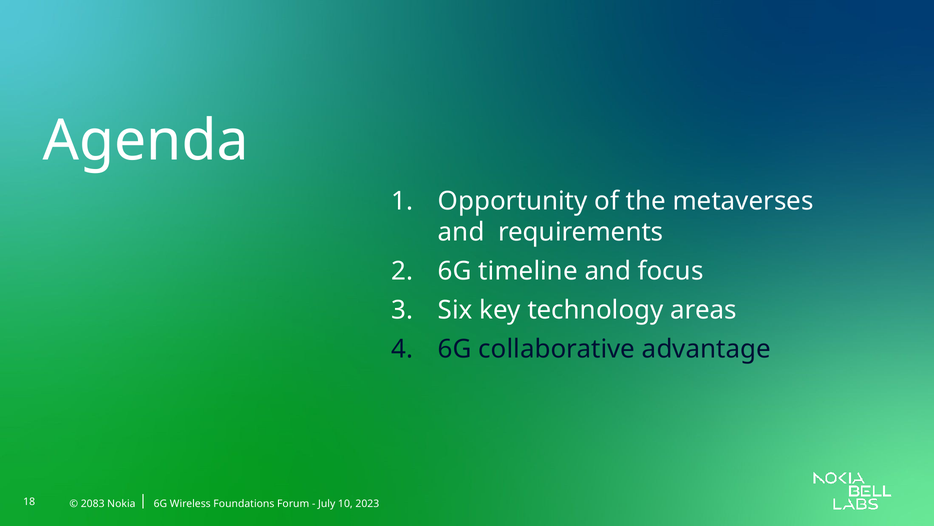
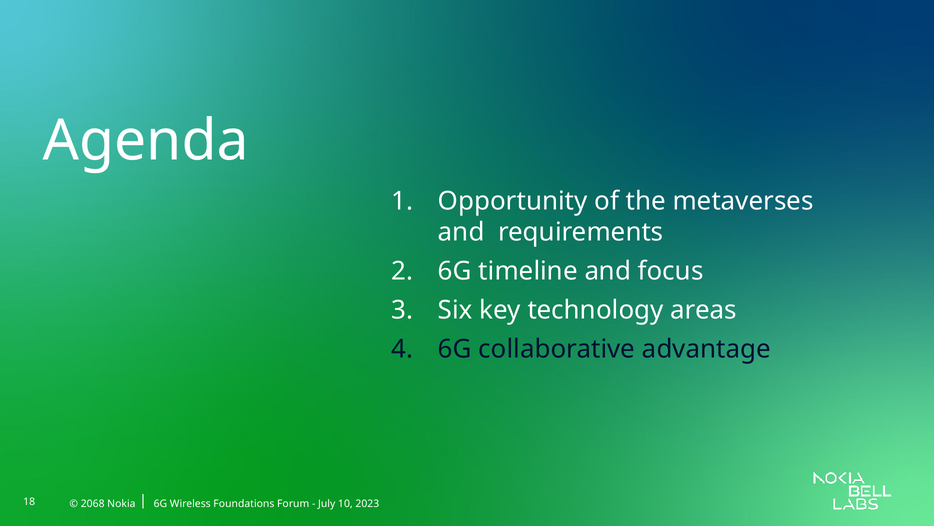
2083: 2083 -> 2068 (93, 503)
